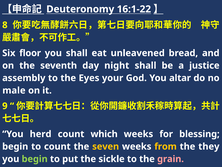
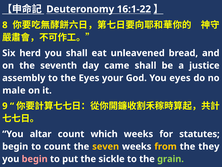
floor: floor -> herd (30, 53)
night: night -> came (117, 65)
You altar: altar -> eyes (180, 78)
herd: herd -> altar (41, 134)
blessing: blessing -> statutes (199, 134)
begin colour: light green -> pink (35, 159)
grain colour: pink -> light green (171, 159)
